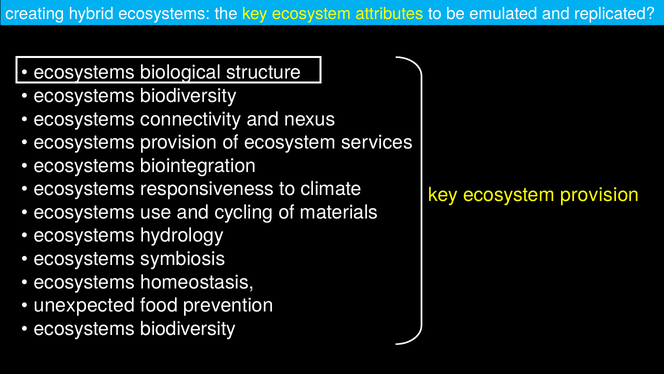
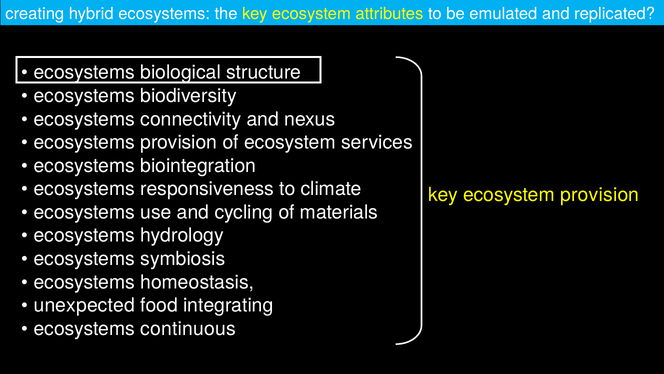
prevention: prevention -> integrating (228, 305)
biodiversity: biodiversity -> continuous (188, 328)
